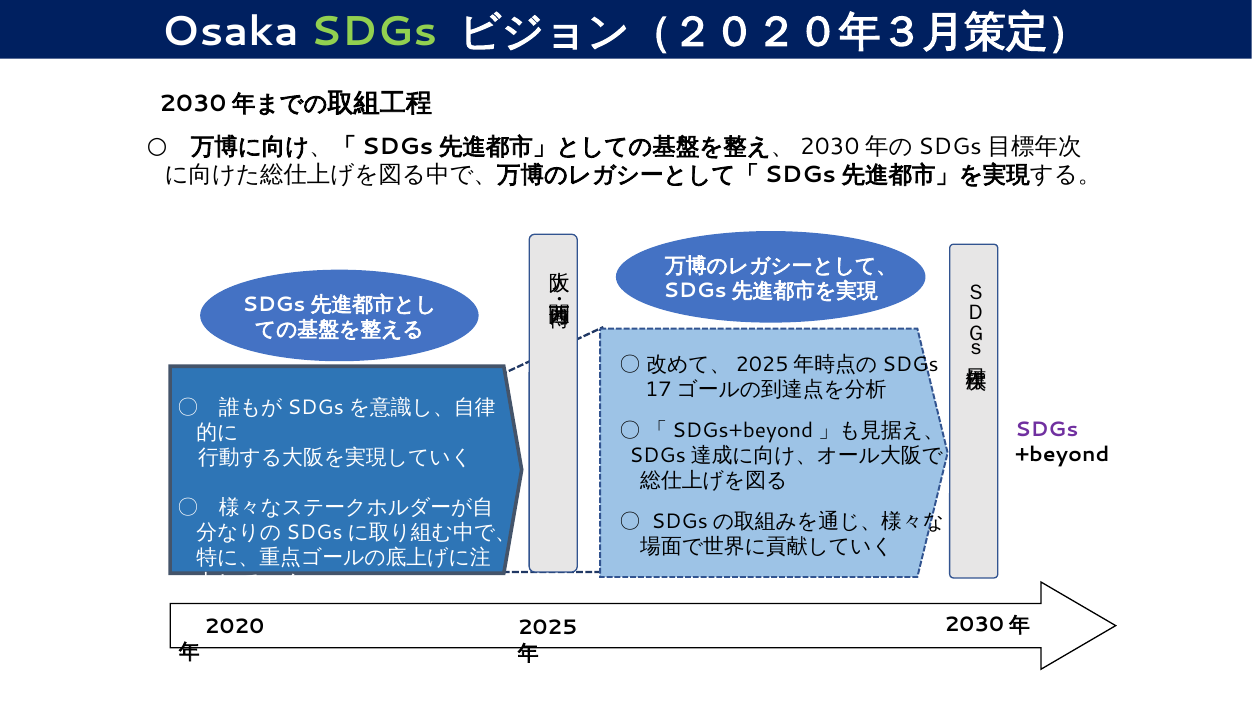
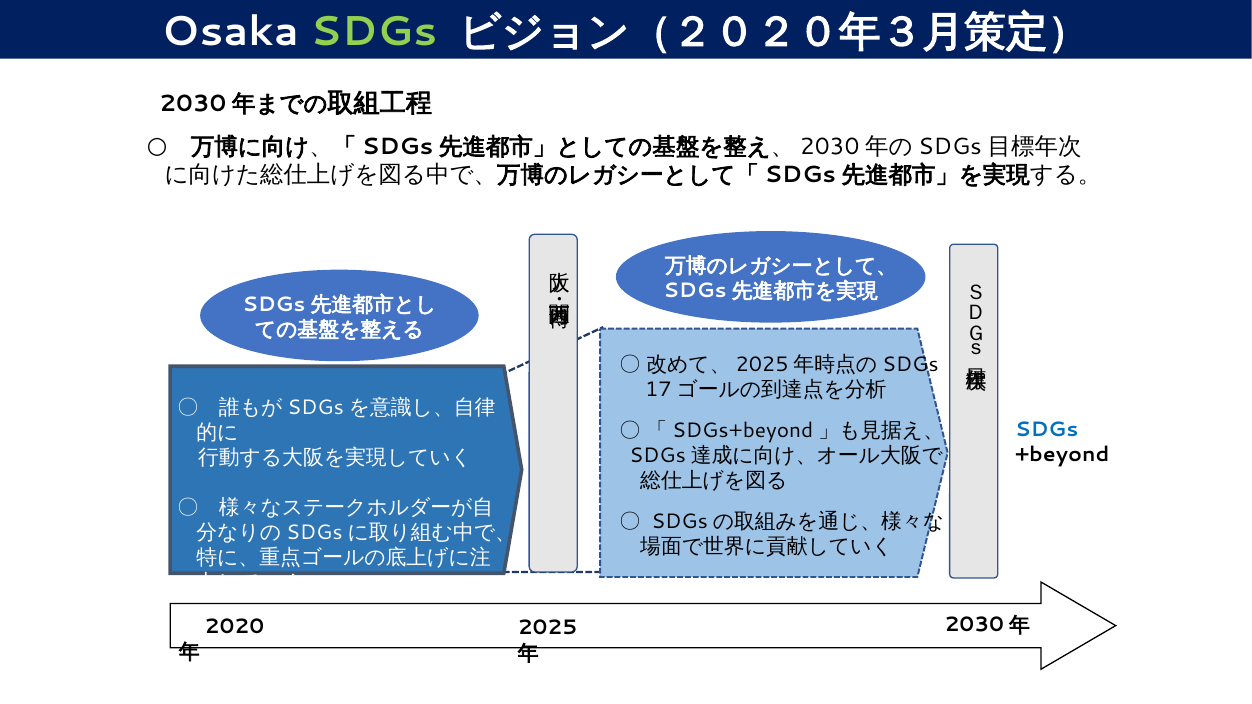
SDGs colour: purple -> blue (1047, 430)
